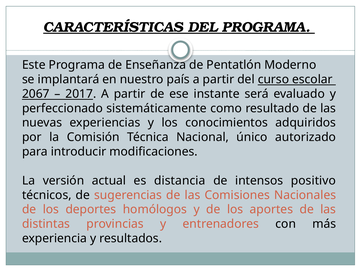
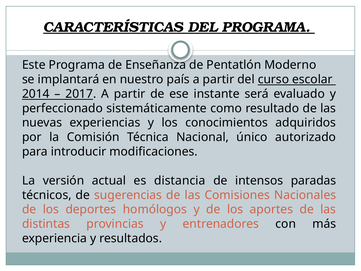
2067: 2067 -> 2014 (36, 94)
positivo: positivo -> paradas (313, 180)
